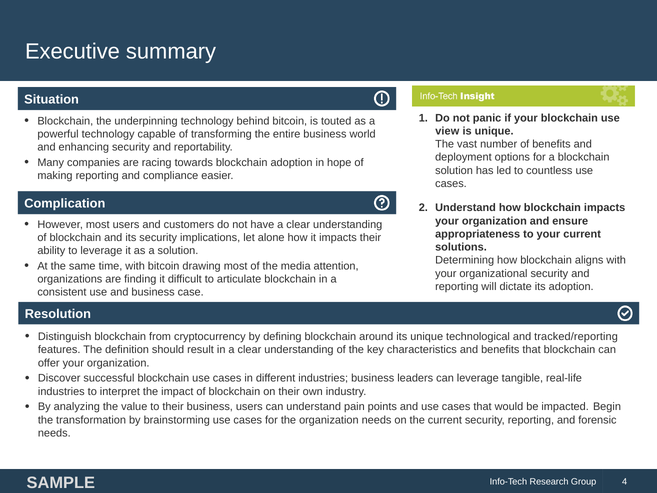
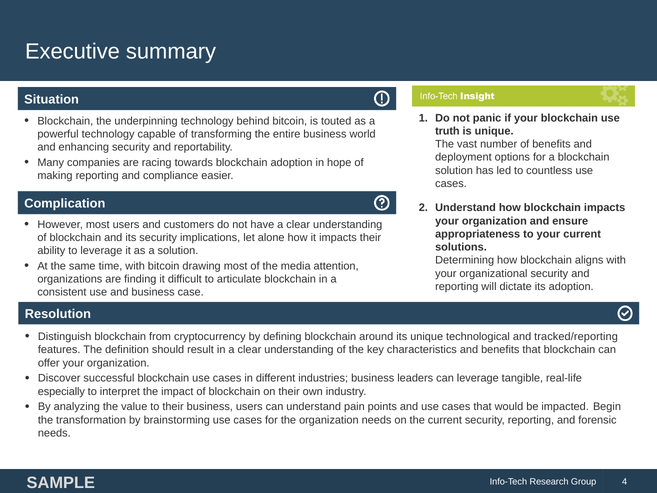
view: view -> truth (447, 131)
industries: industries -> especially (61, 391)
